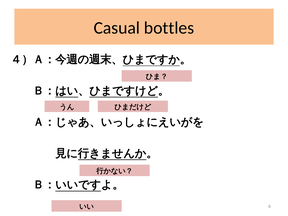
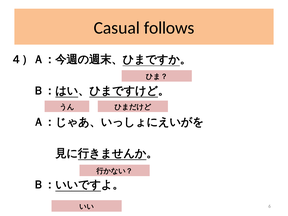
bottles: bottles -> follows (169, 28)
